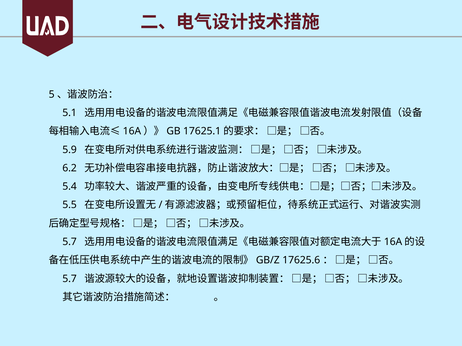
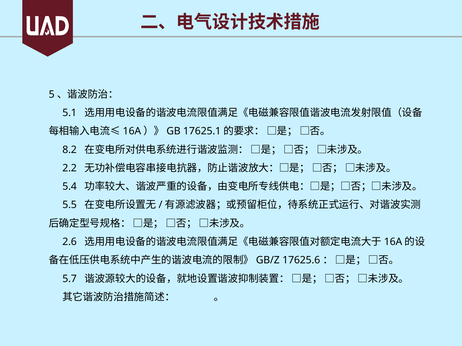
5.9: 5.9 -> 8.2 (70, 150)
6.2: 6.2 -> 2.2 (70, 168)
5.7: 5.7 -> 2.6 (70, 242)
